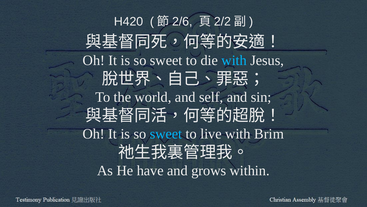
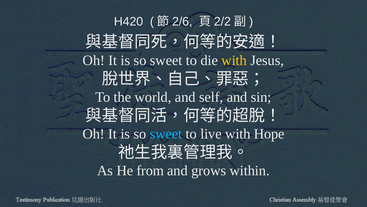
with colour: light blue -> yellow (234, 60)
Brim: Brim -> Hope (269, 134)
have: have -> from (150, 170)
